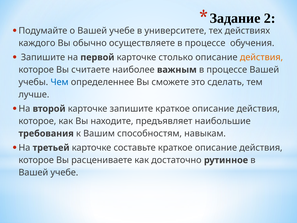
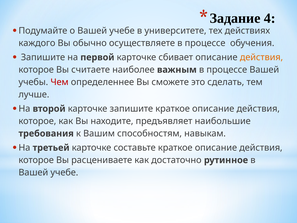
2: 2 -> 4 (270, 18)
столько: столько -> сбивает (176, 57)
Чем colour: blue -> red (60, 82)
